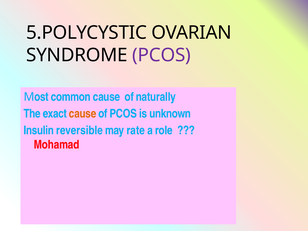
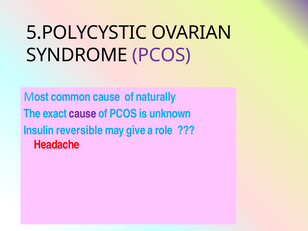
cause colour: orange -> purple (83, 114)
rate: rate -> give (136, 130)
Mohamad: Mohamad -> Headache (57, 145)
